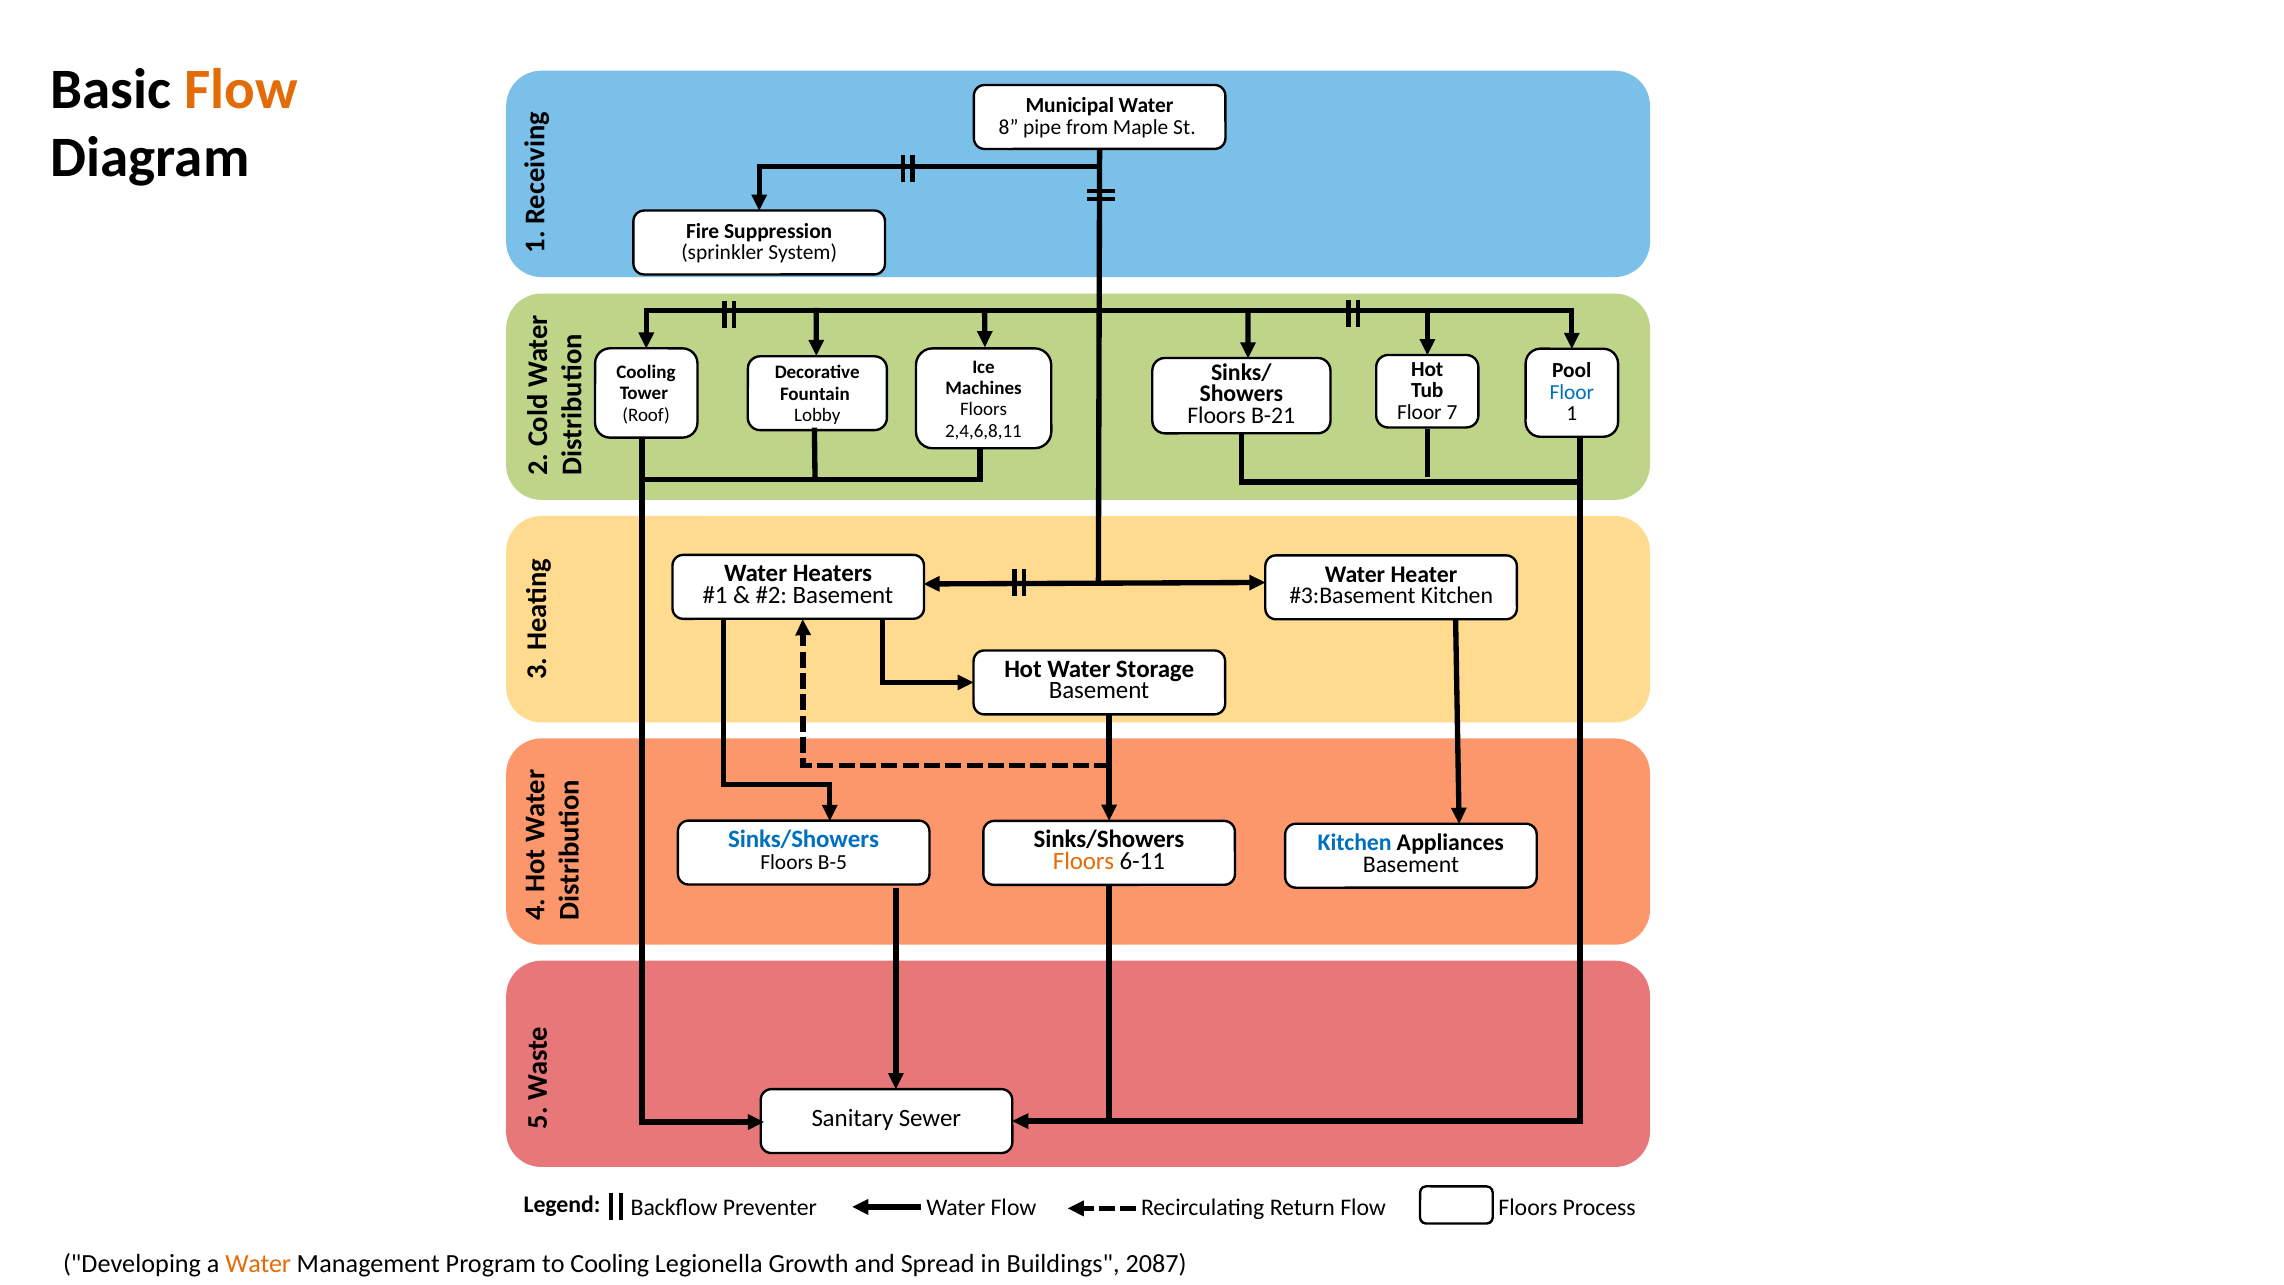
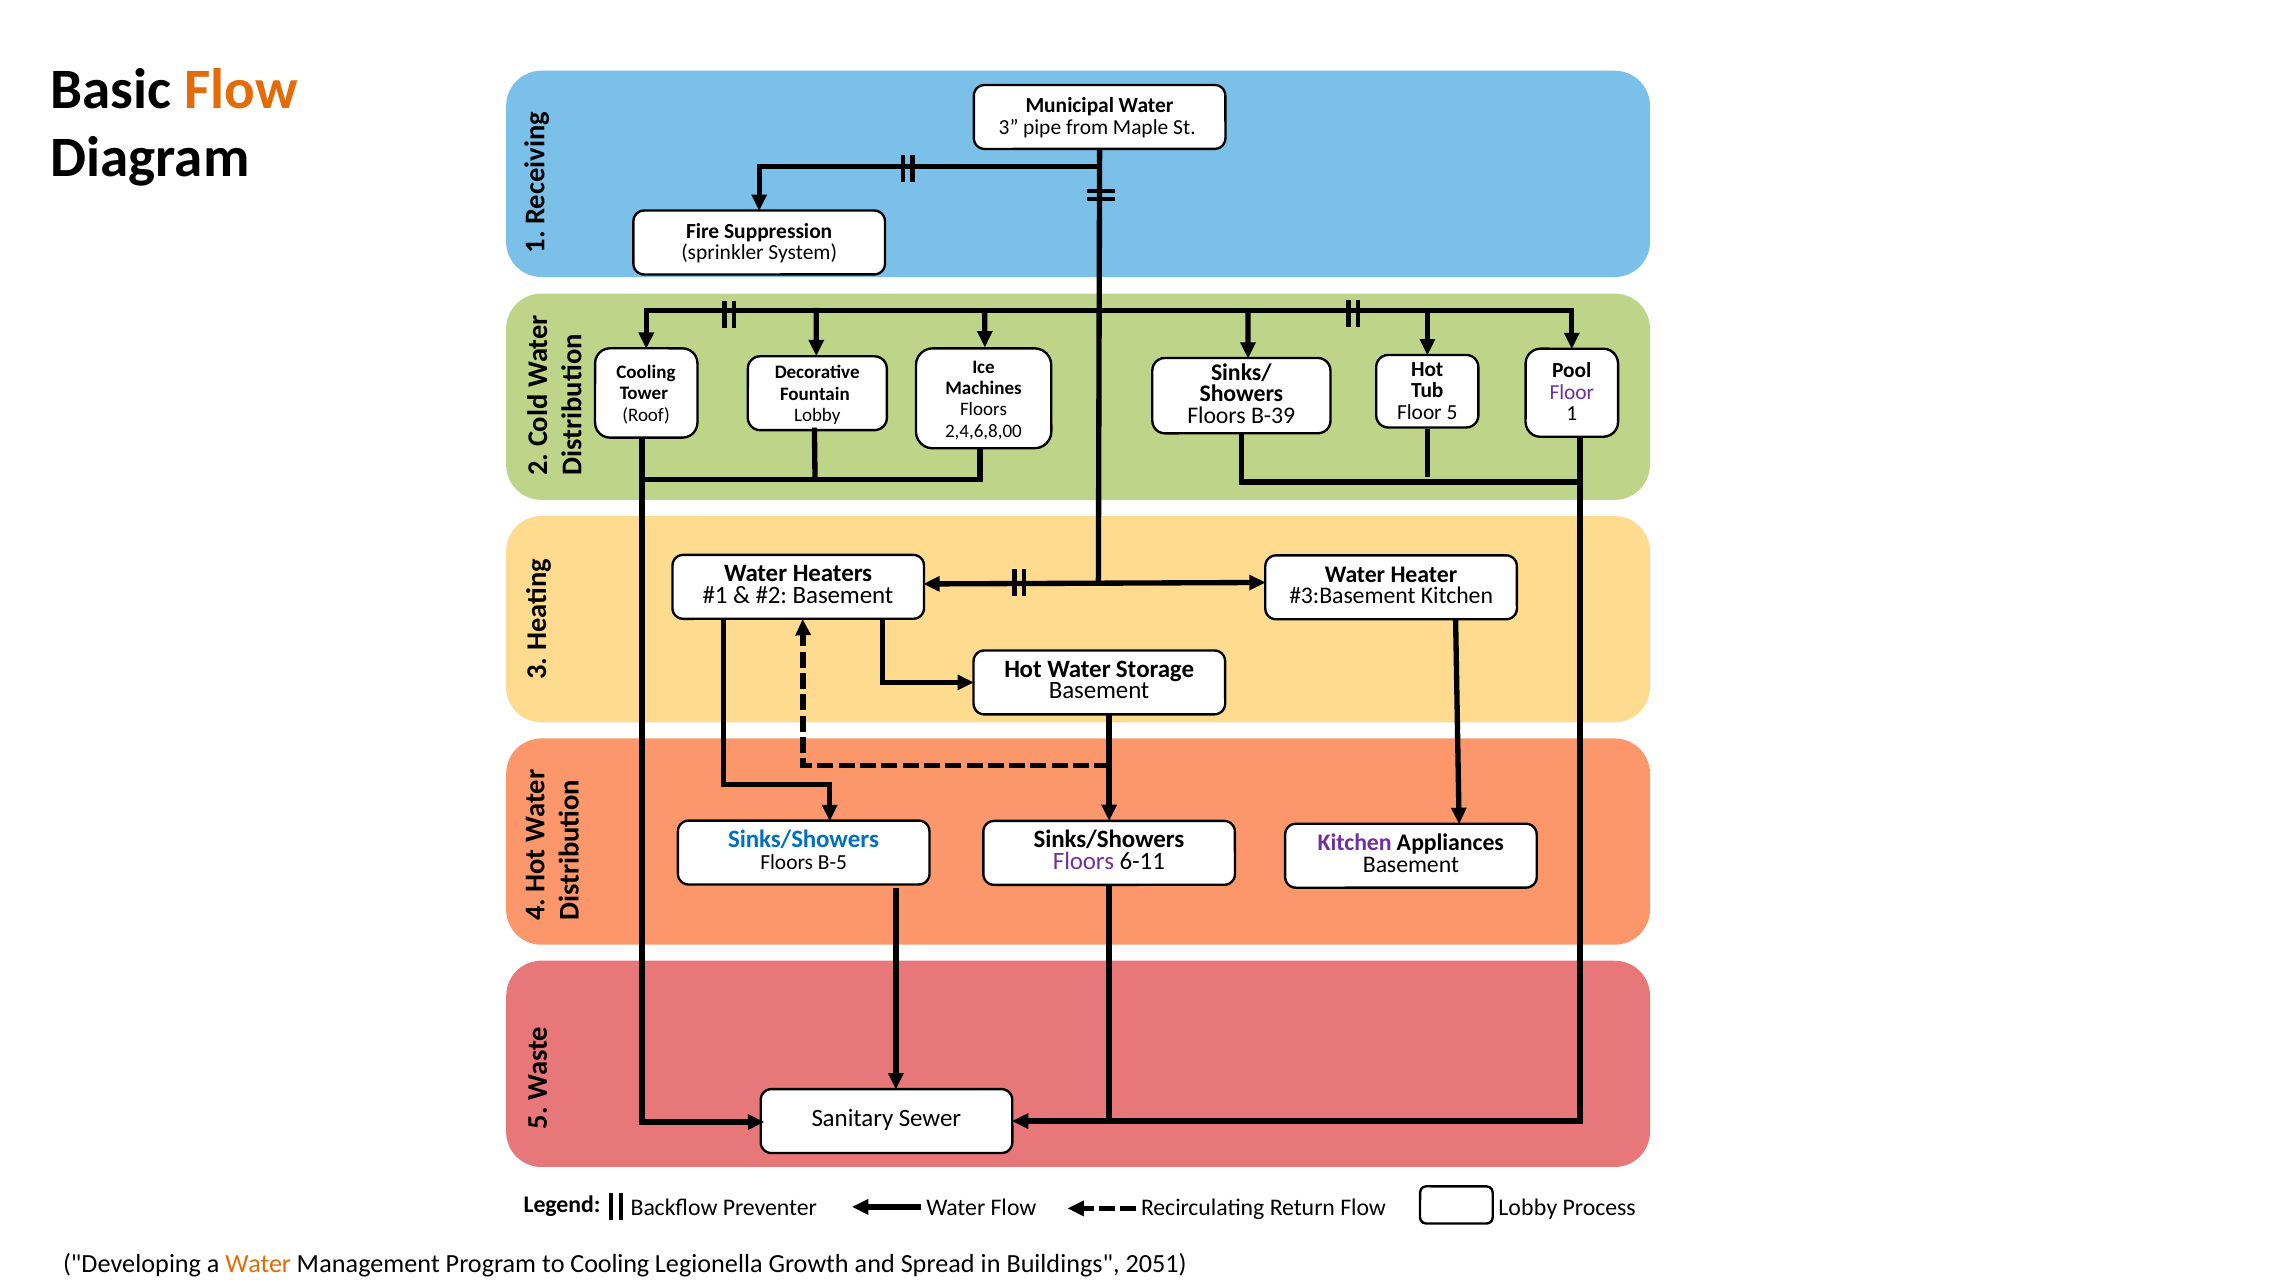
8: 8 -> 3 (1009, 127)
Floor colour: blue -> purple (1572, 392)
Floor 7: 7 -> 5 (1452, 412)
B-21: B-21 -> B-39 (1273, 415)
2,4,6,8,11: 2,4,6,8,11 -> 2,4,6,8,00 (983, 431)
Kitchen colour: blue -> purple (1355, 843)
Floors colour: orange -> purple (1084, 861)
Legend Floors: Floors -> Lobby (1528, 1207)
2087: 2087 -> 2051 (1156, 1264)
